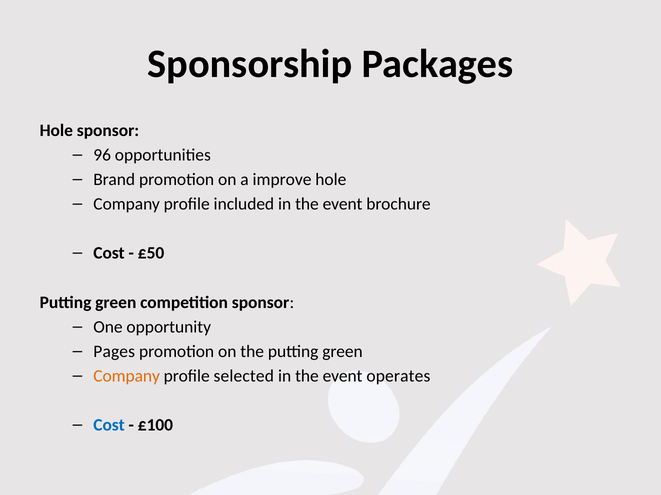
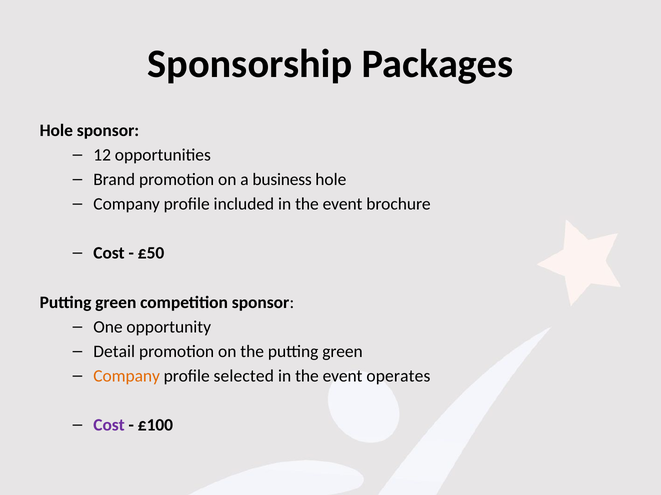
96: 96 -> 12 (102, 155)
improve: improve -> business (282, 180)
Pages: Pages -> Detail (114, 352)
Cost colour: blue -> purple (109, 426)
